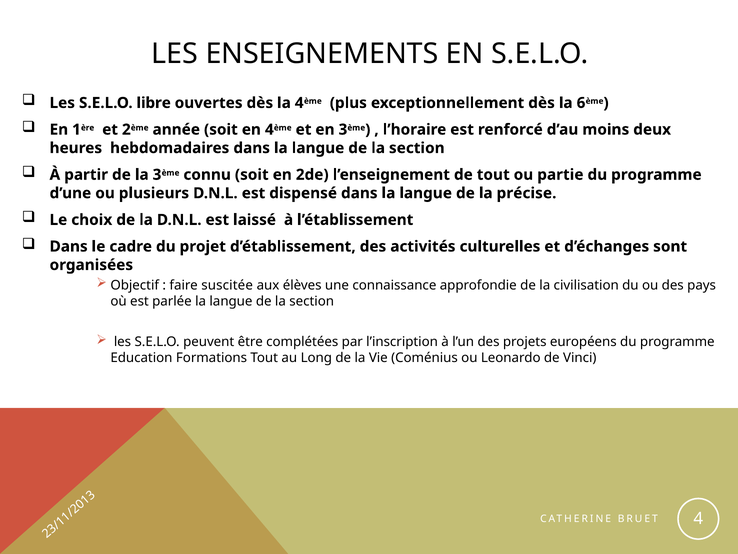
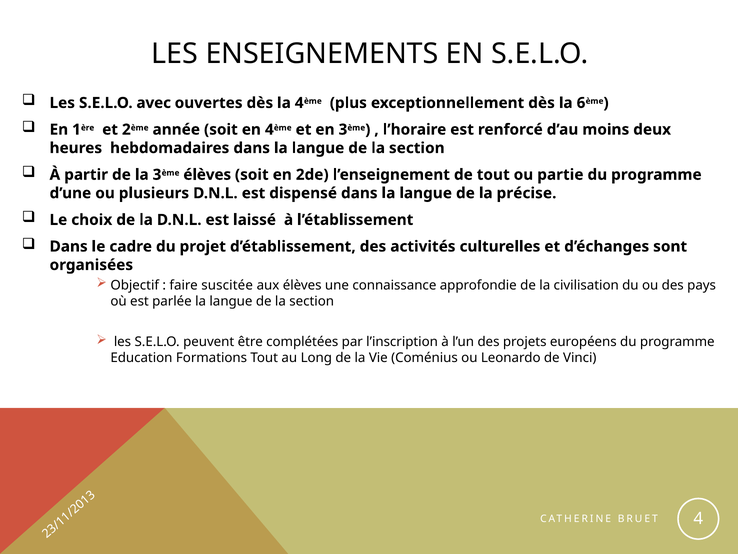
libre: libre -> avec (154, 103)
3ème connu: connu -> élèves (207, 175)
